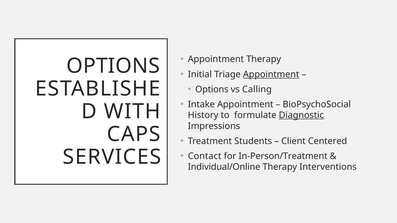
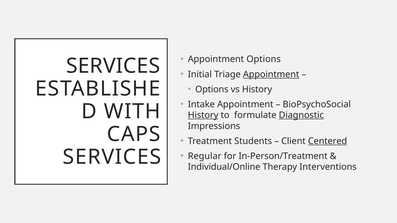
Appointment Therapy: Therapy -> Options (264, 59)
OPTIONS: OPTIONS -> SERVICES (113, 66)
vs Calling: Calling -> History (257, 89)
History underline: none -> present (203, 115)
Centered underline: none -> present (328, 141)
Contact: Contact -> Regular (205, 156)
